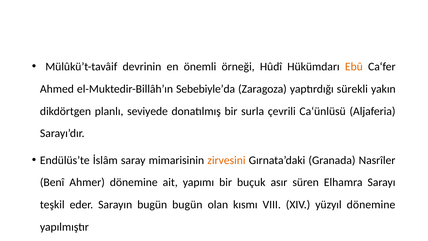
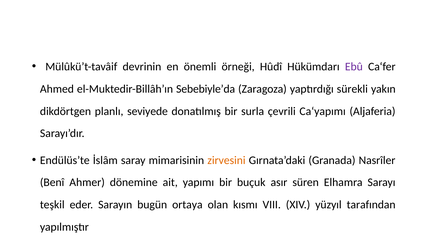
Ebû colour: orange -> purple (354, 67)
Ca‘ünlüsü: Ca‘ünlüsü -> Ca‘yapımı (323, 111)
bugün bugün: bugün -> ortaya (187, 205)
yüzyıl dönemine: dönemine -> tarafından (371, 205)
